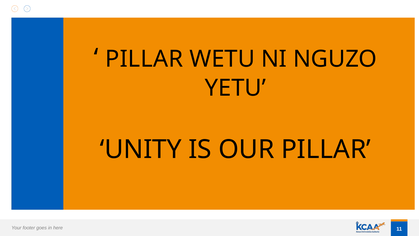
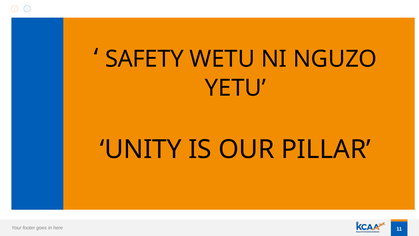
PILLAR: PILLAR -> SAFETY (144, 59)
